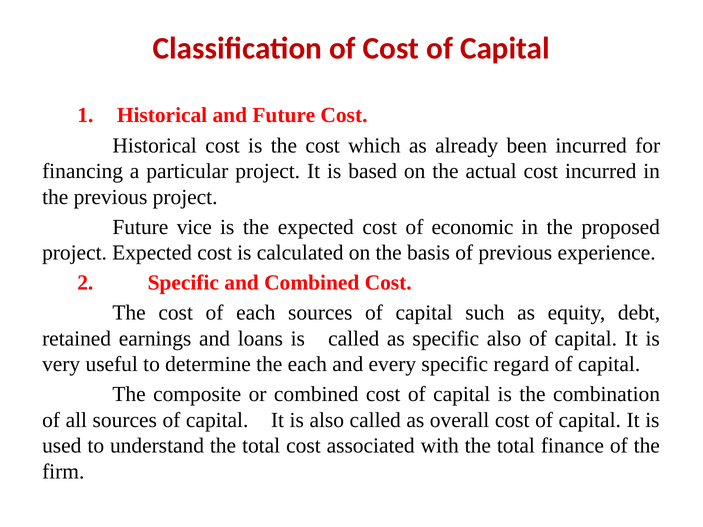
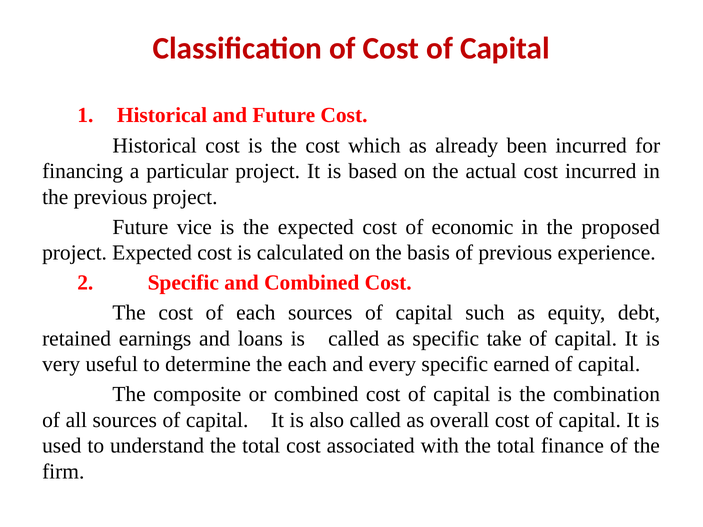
specific also: also -> take (504, 339)
regard: regard -> earned (521, 365)
